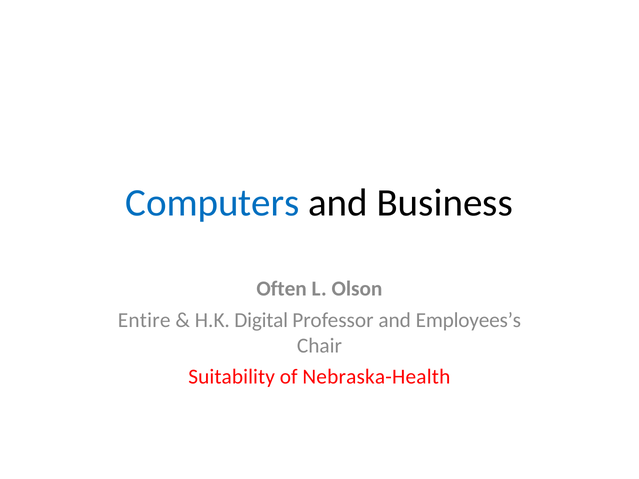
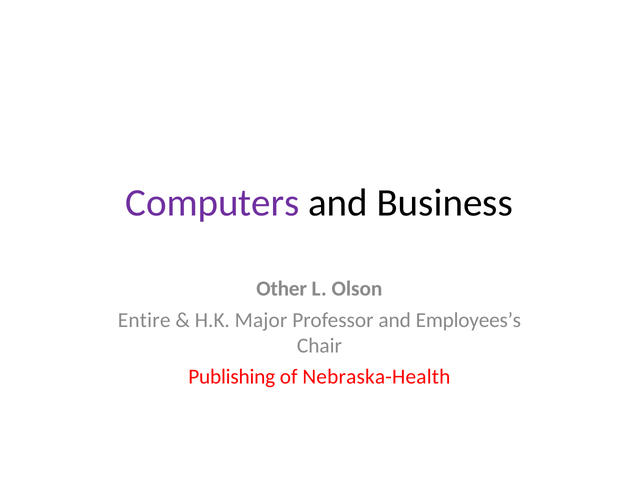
Computers colour: blue -> purple (212, 203)
Often: Often -> Other (282, 289)
Digital: Digital -> Major (261, 320)
Suitability: Suitability -> Publishing (232, 377)
